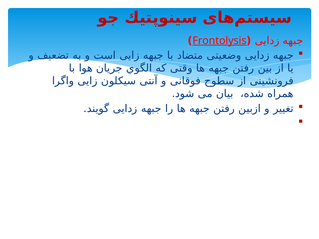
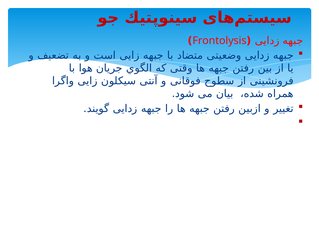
Frontolysis underline: present -> none (219, 41)
